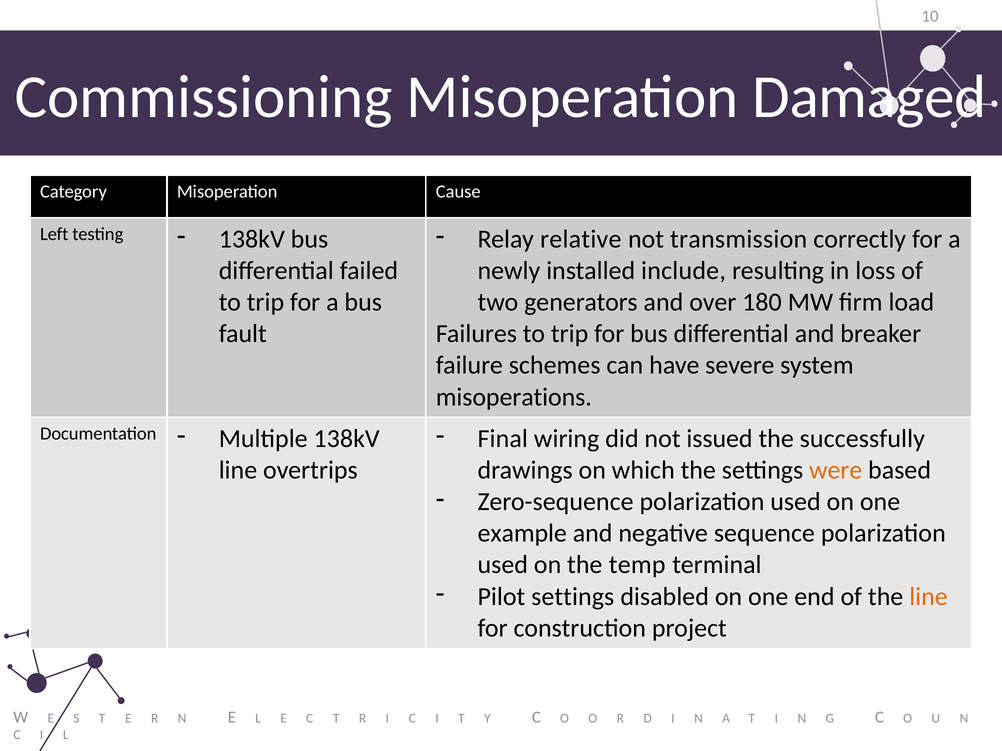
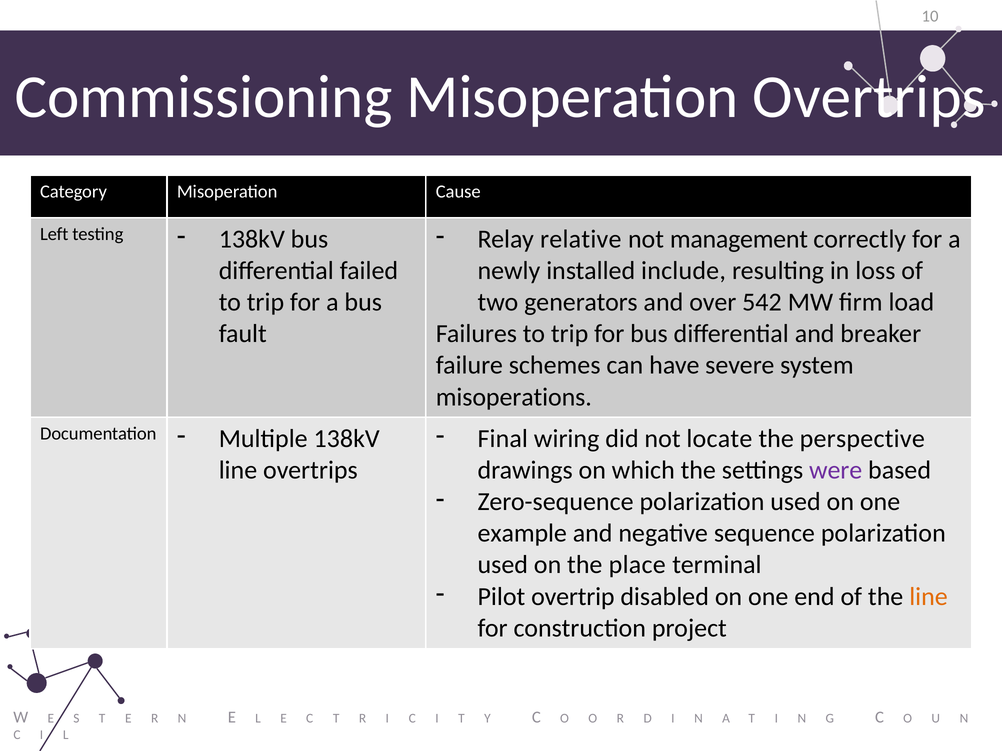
Misoperation Damaged: Damaged -> Overtrips (869, 97)
transmission: transmission -> management (739, 239)
180: 180 -> 542 (762, 302)
issued: issued -> locate (719, 439)
successfully: successfully -> perspective (862, 439)
were colour: orange -> purple (836, 470)
temp: temp -> place (637, 565)
Pilot settings: settings -> overtrip (573, 597)
